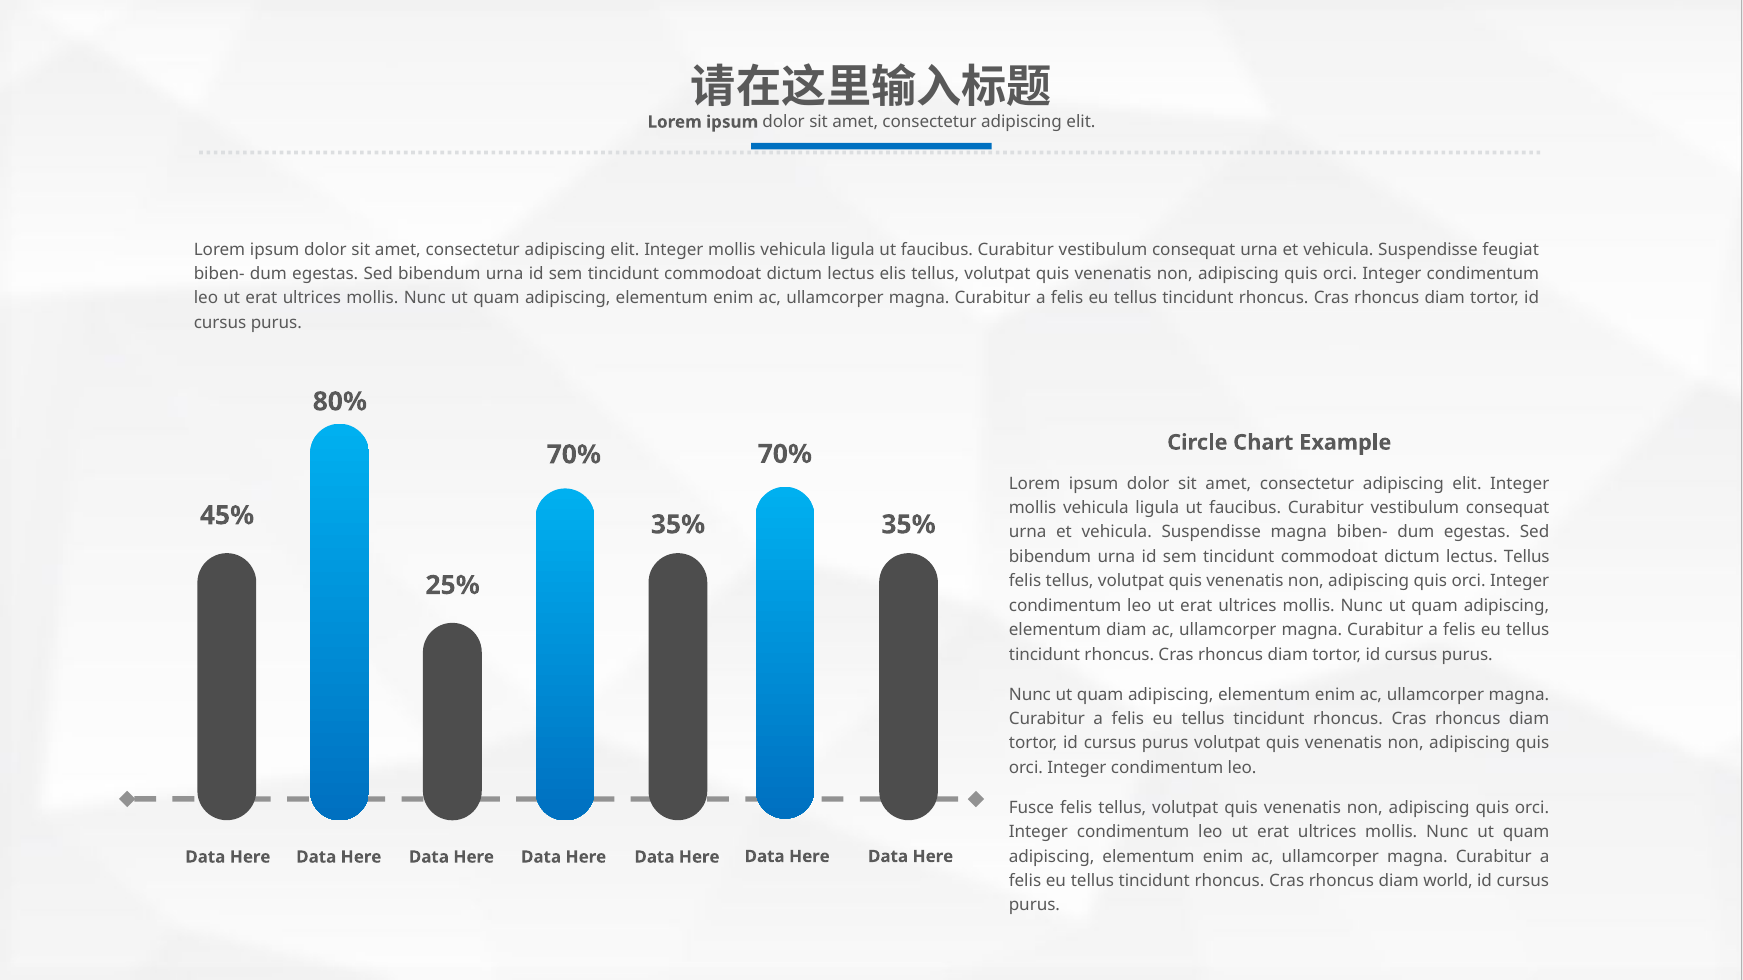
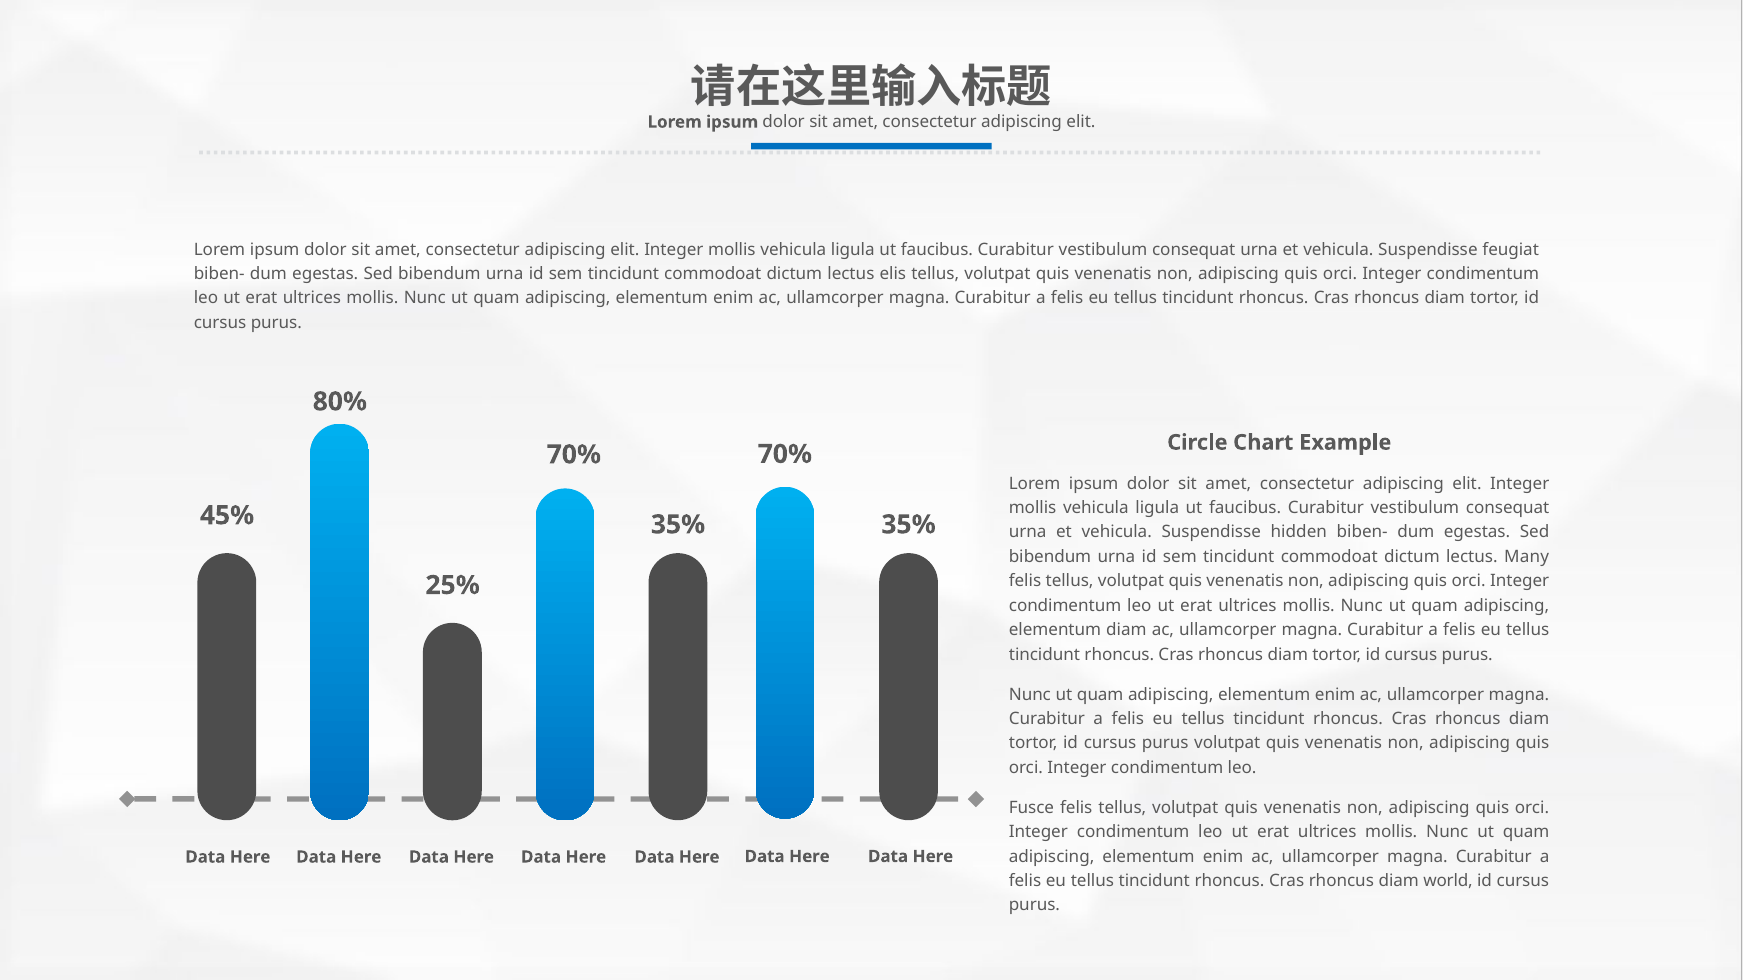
Suspendisse magna: magna -> hidden (1299, 533)
lectus Tellus: Tellus -> Many (1527, 557)
